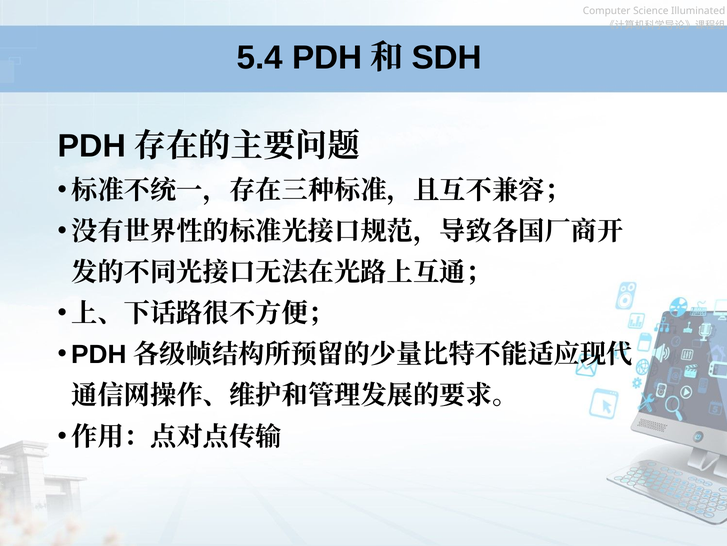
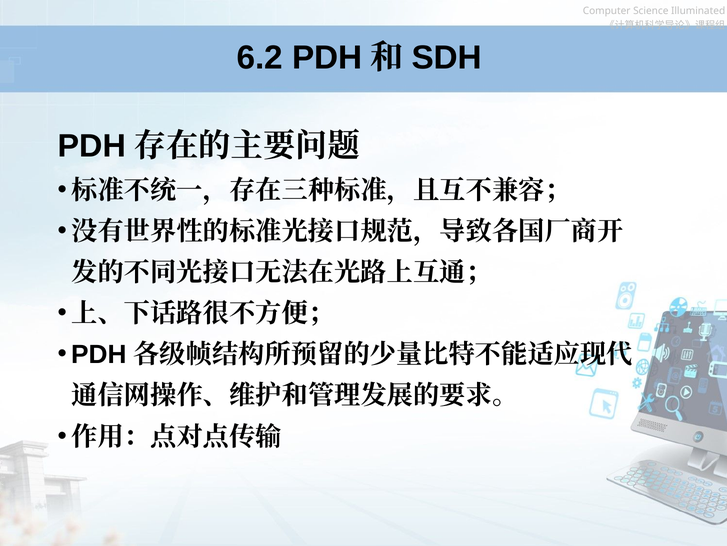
5.4: 5.4 -> 6.2 (260, 58)
